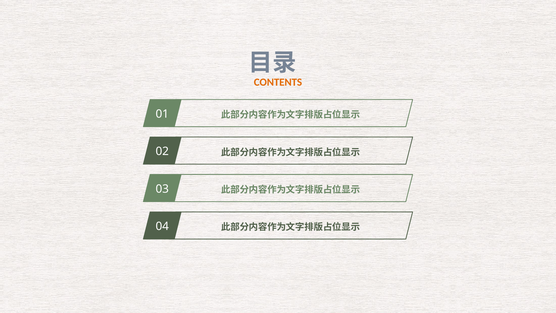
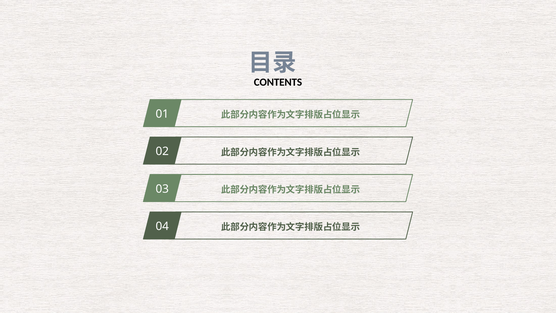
CONTENTS colour: orange -> black (278, 82)
